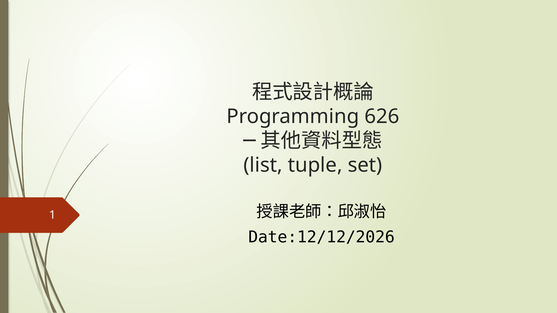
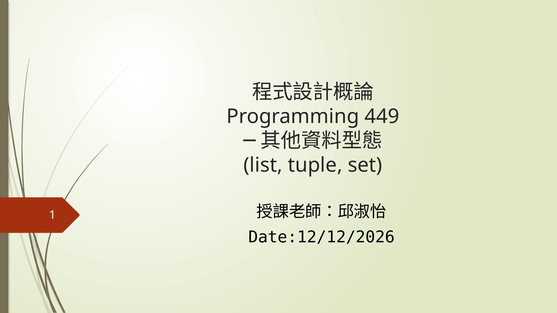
626: 626 -> 449 (382, 116)
